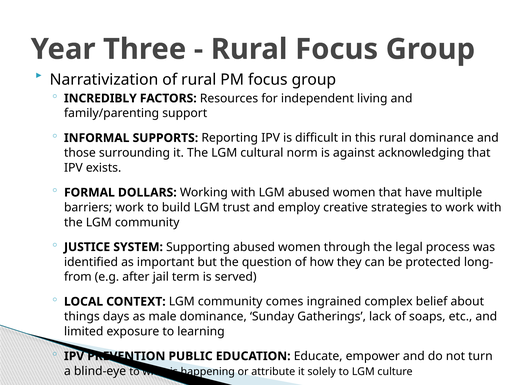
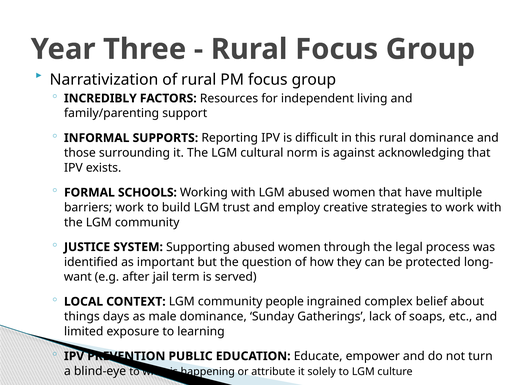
DOLLARS: DOLLARS -> SCHOOLS (147, 192)
from: from -> want (78, 277)
comes: comes -> people (285, 301)
